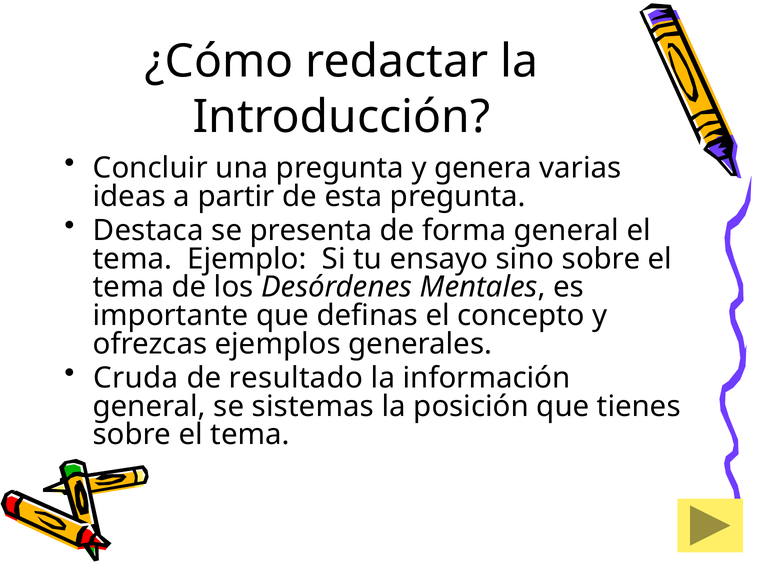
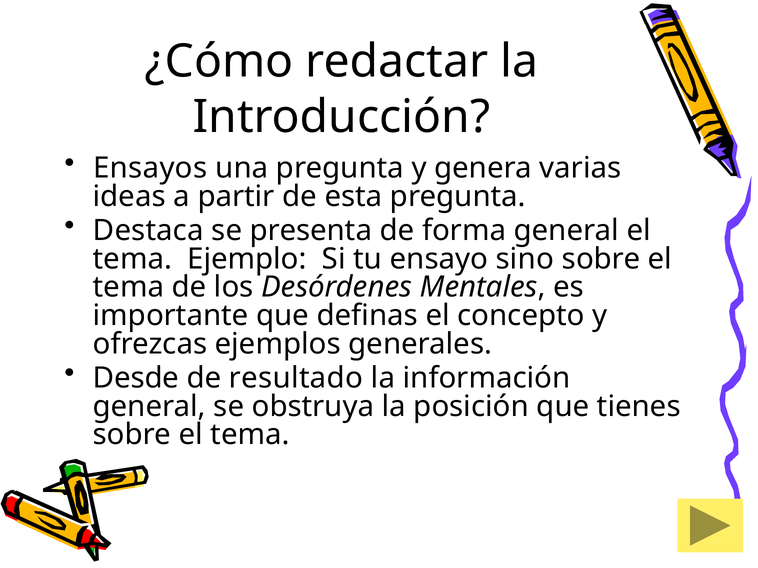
Concluir: Concluir -> Ensayos (150, 168)
Cruda: Cruda -> Desde (136, 378)
sistemas: sistemas -> obstruya (313, 407)
